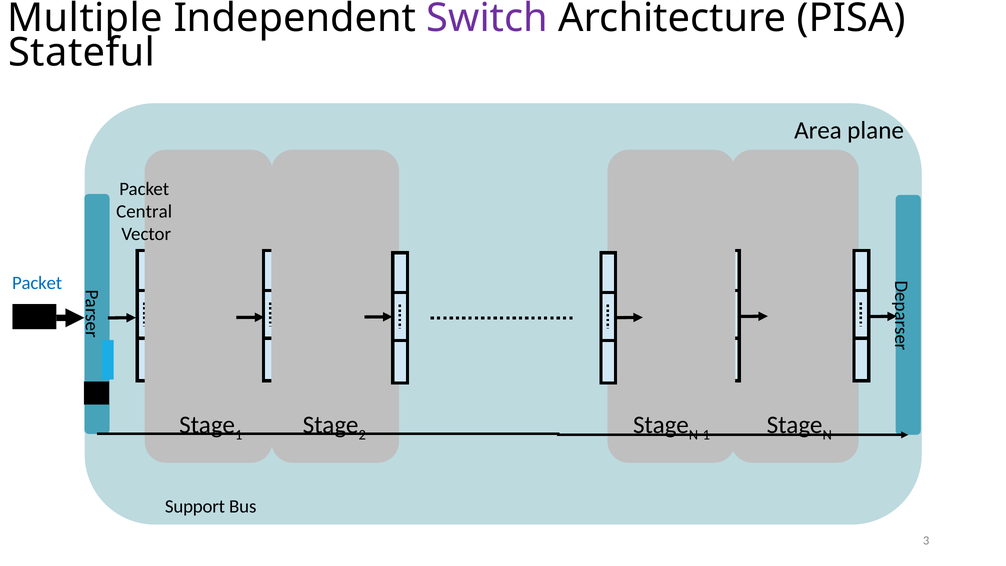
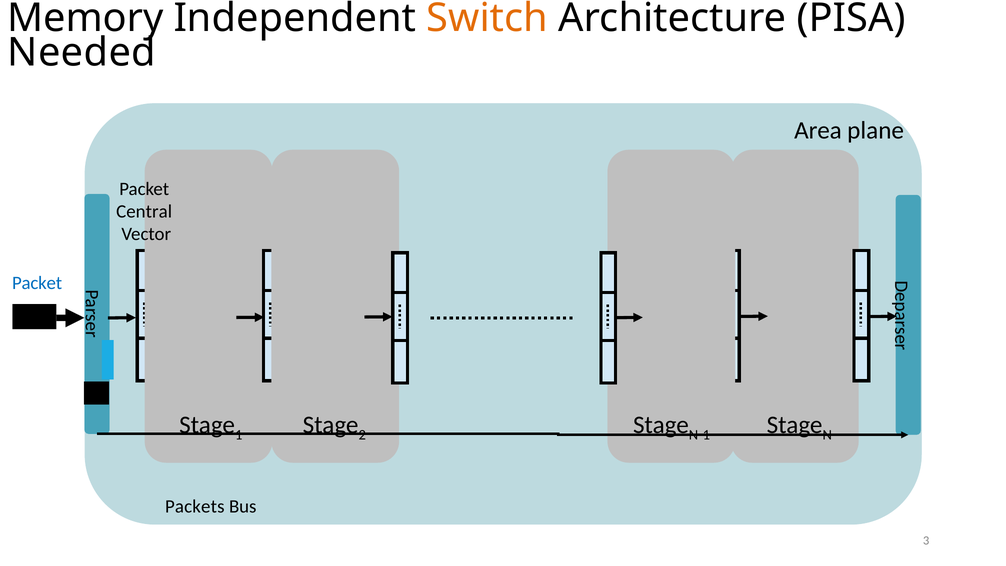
Multiple: Multiple -> Memory (85, 18)
Switch colour: purple -> orange (487, 18)
Stateful: Stateful -> Needed (82, 52)
Support: Support -> Packets (195, 506)
